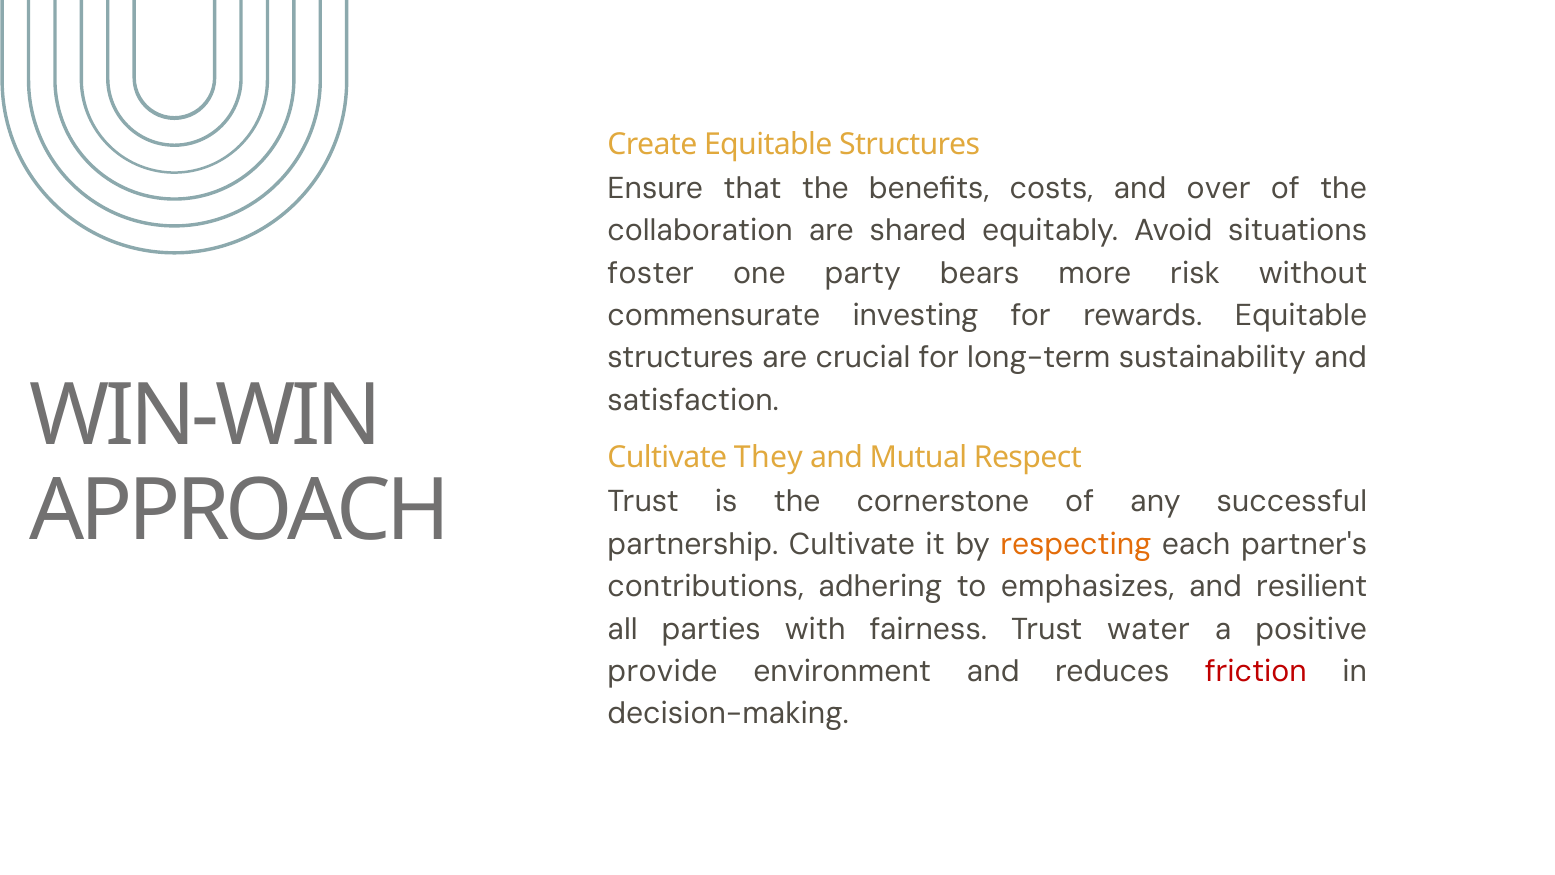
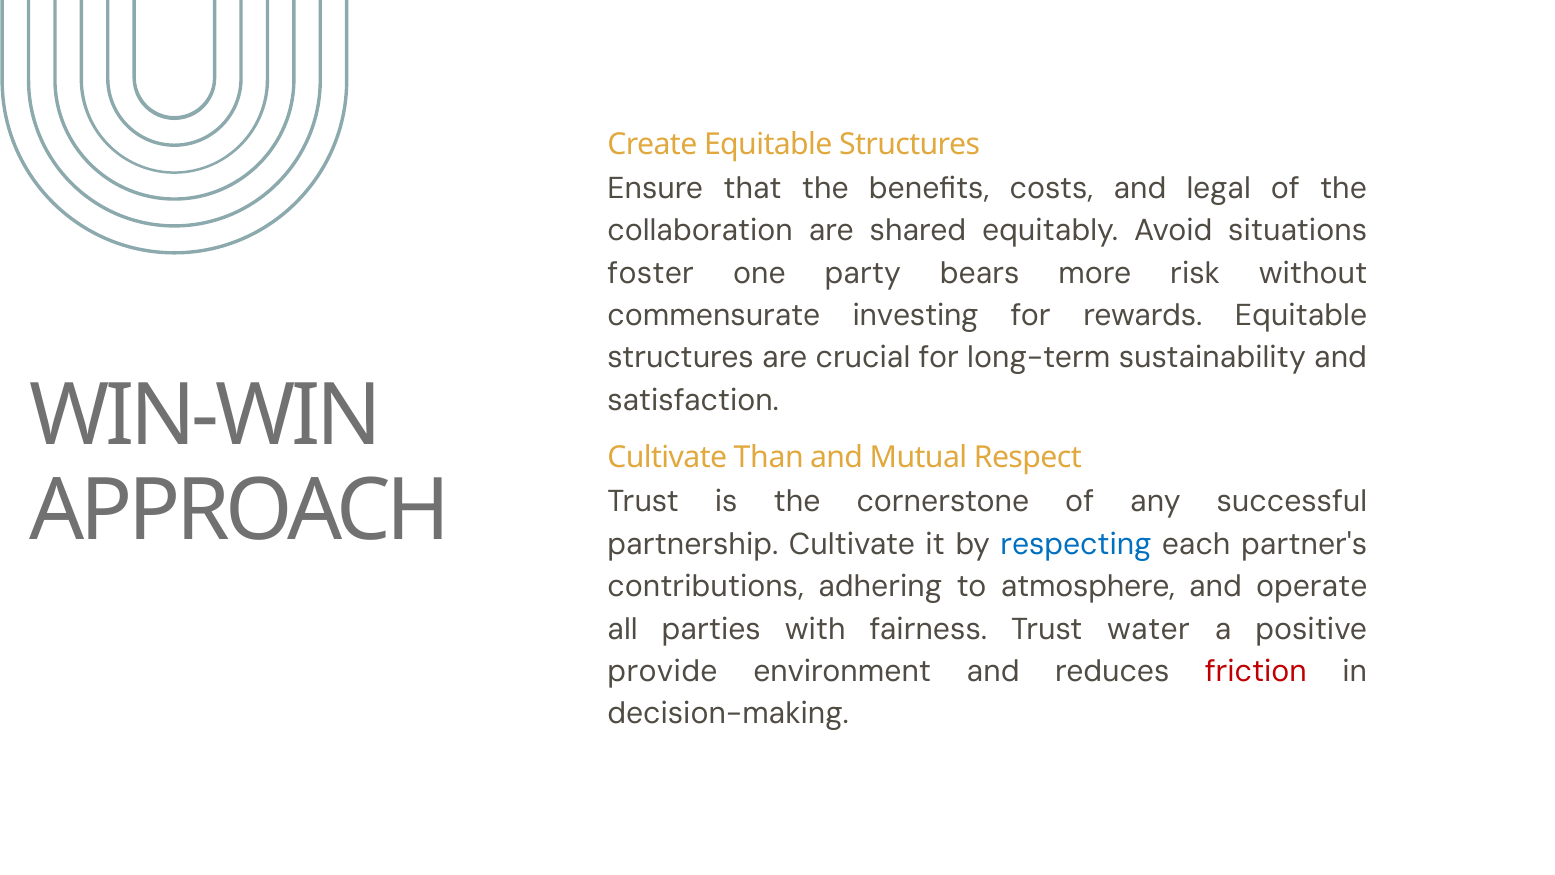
over: over -> legal (1219, 188)
They: They -> Than (769, 458)
respecting colour: orange -> blue (1076, 544)
emphasizes: emphasizes -> atmosphere (1088, 586)
resilient: resilient -> operate (1312, 586)
